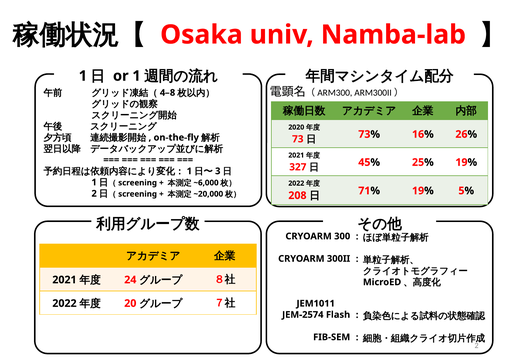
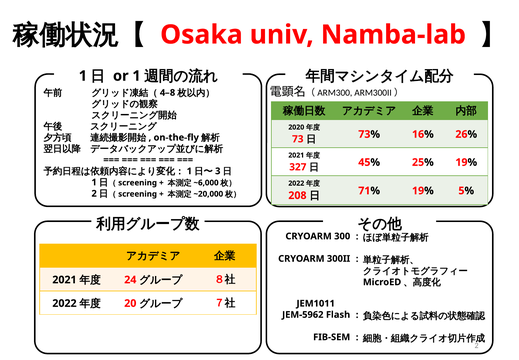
JEM-2574: JEM-2574 -> JEM-5962 (303, 314)
